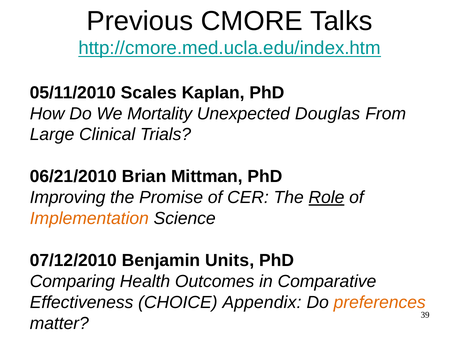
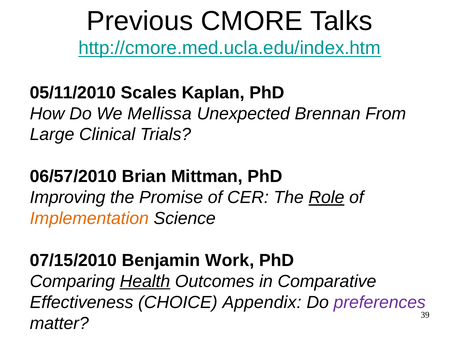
Mortality: Mortality -> Mellissa (160, 113)
Douglas: Douglas -> Brennan (328, 113)
06/21/2010: 06/21/2010 -> 06/57/2010 (73, 176)
07/12/2010: 07/12/2010 -> 07/15/2010 (73, 260)
Units: Units -> Work (230, 260)
Health underline: none -> present (145, 281)
preferences colour: orange -> purple (380, 302)
